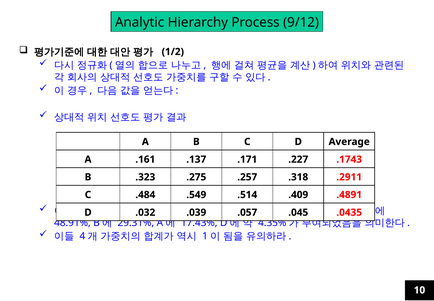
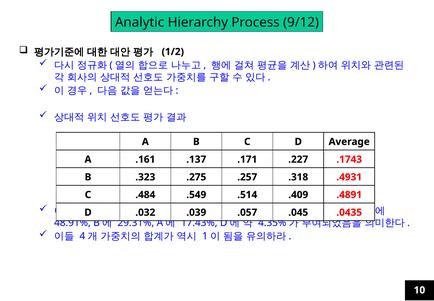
.2911: .2911 -> .4931 (349, 177)
